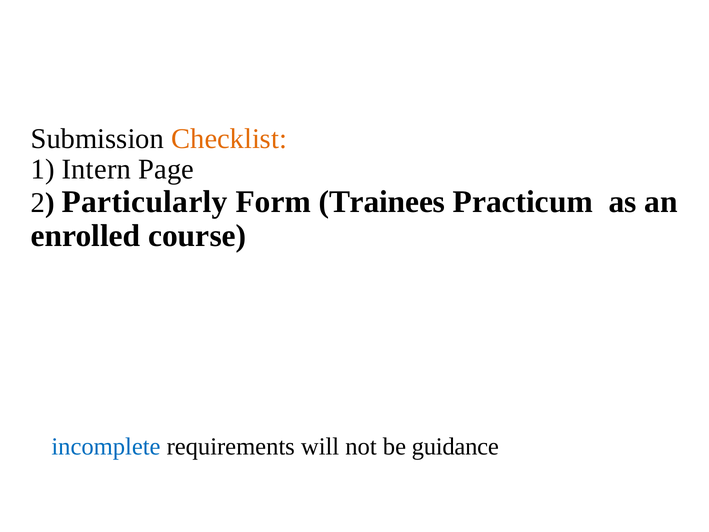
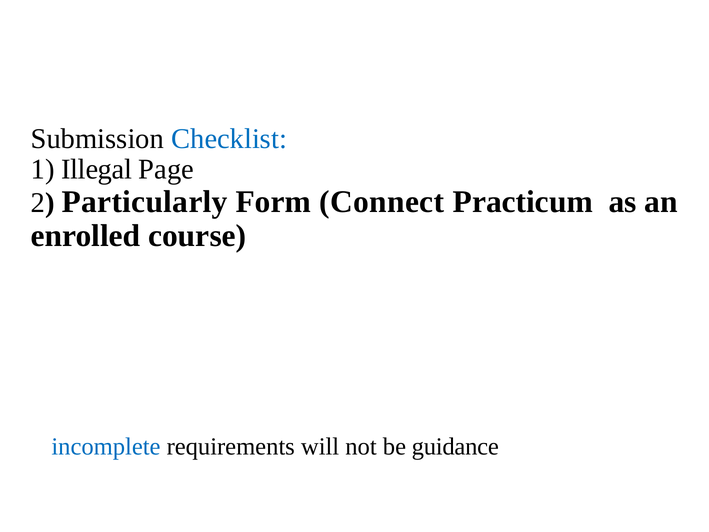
Checklist colour: orange -> blue (229, 139)
Intern: Intern -> Illegal (97, 169)
Trainees: Trainees -> Connect (382, 202)
